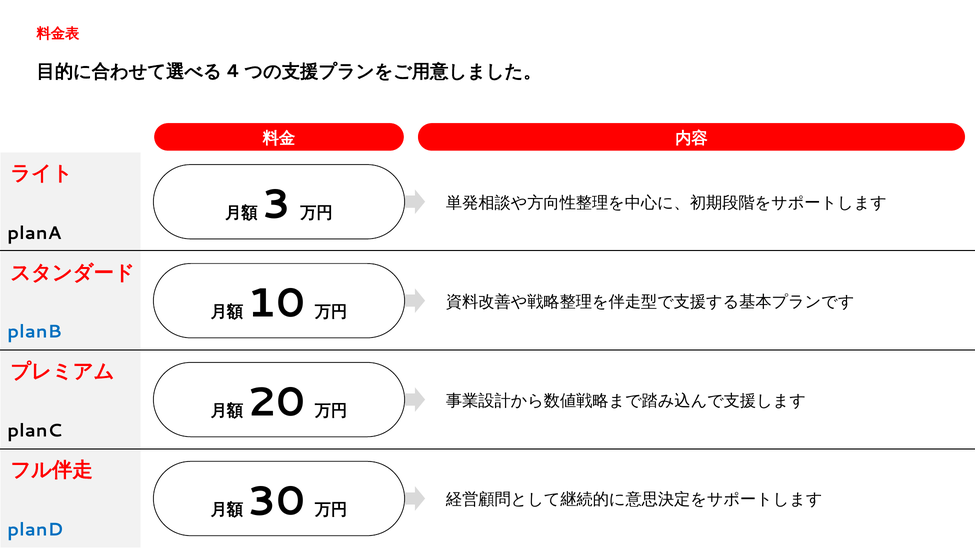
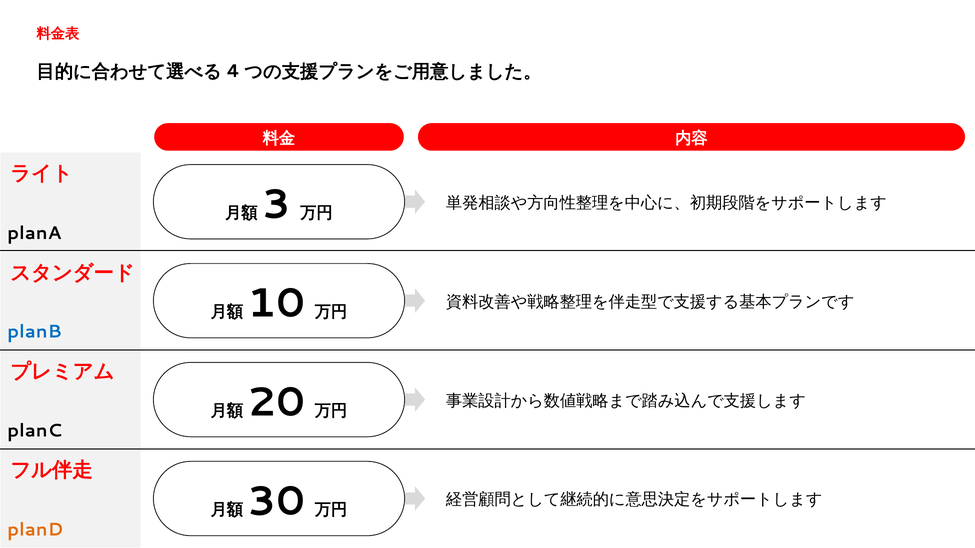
planD colour: blue -> orange (35, 530)
